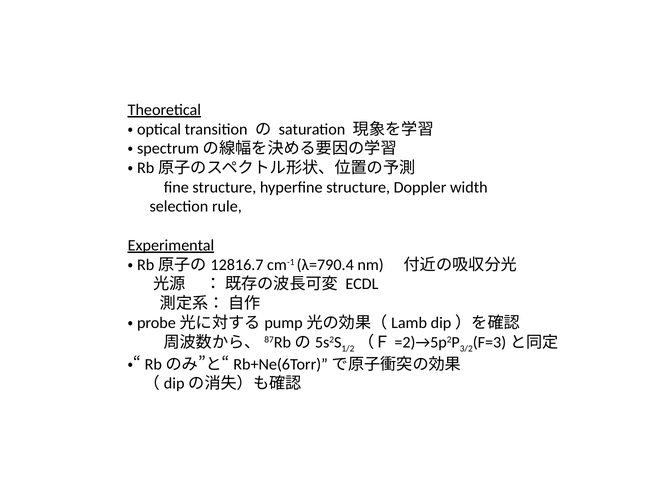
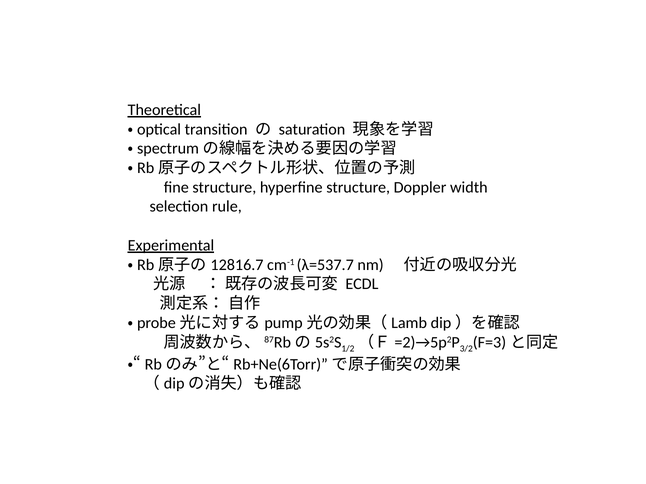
λ=790.4: λ=790.4 -> λ=537.7 (325, 265)
